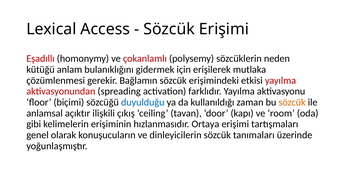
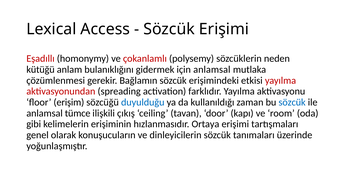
için erişilerek: erişilerek -> anlamsal (212, 69)
biçimi: biçimi -> erişim (69, 102)
sözcük colour: orange -> blue (292, 102)
açıktır: açıktır -> tümce (78, 113)
